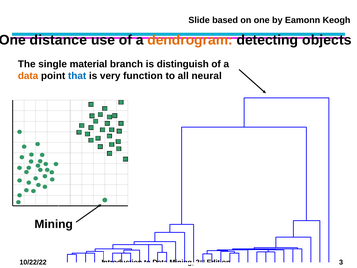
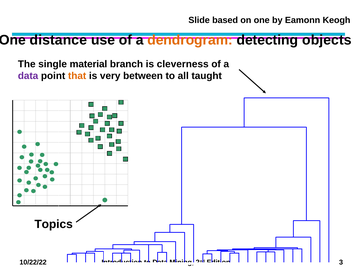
distinguish: distinguish -> cleverness (183, 64)
data colour: orange -> purple (28, 76)
that colour: blue -> orange (77, 76)
function: function -> between (143, 76)
neural: neural -> taught (207, 76)
Mining: Mining -> Topics (54, 224)
